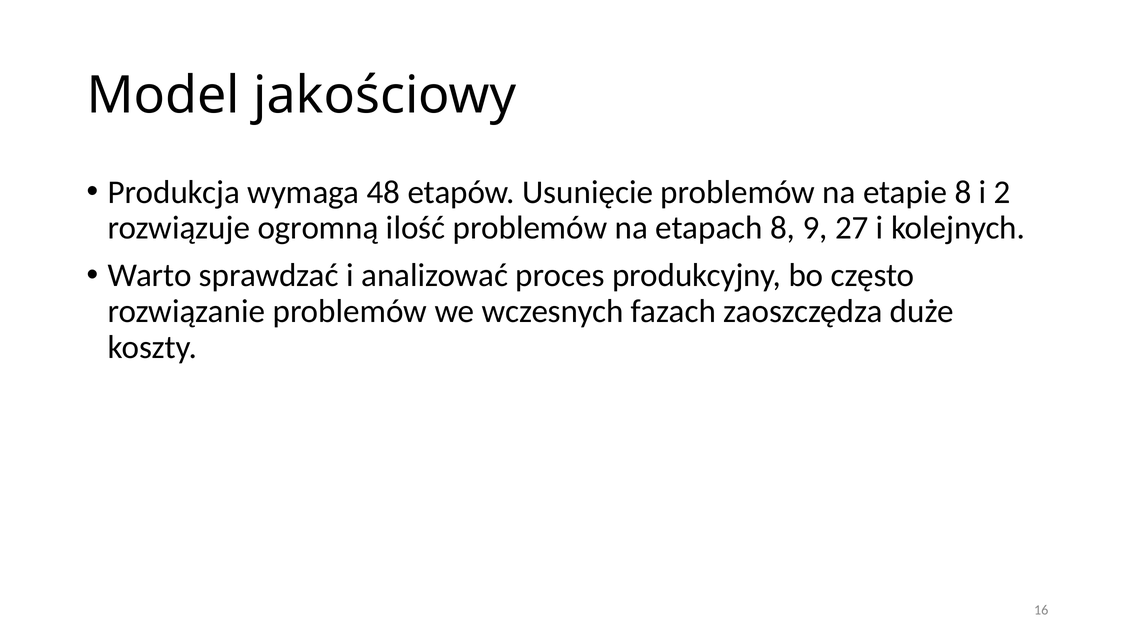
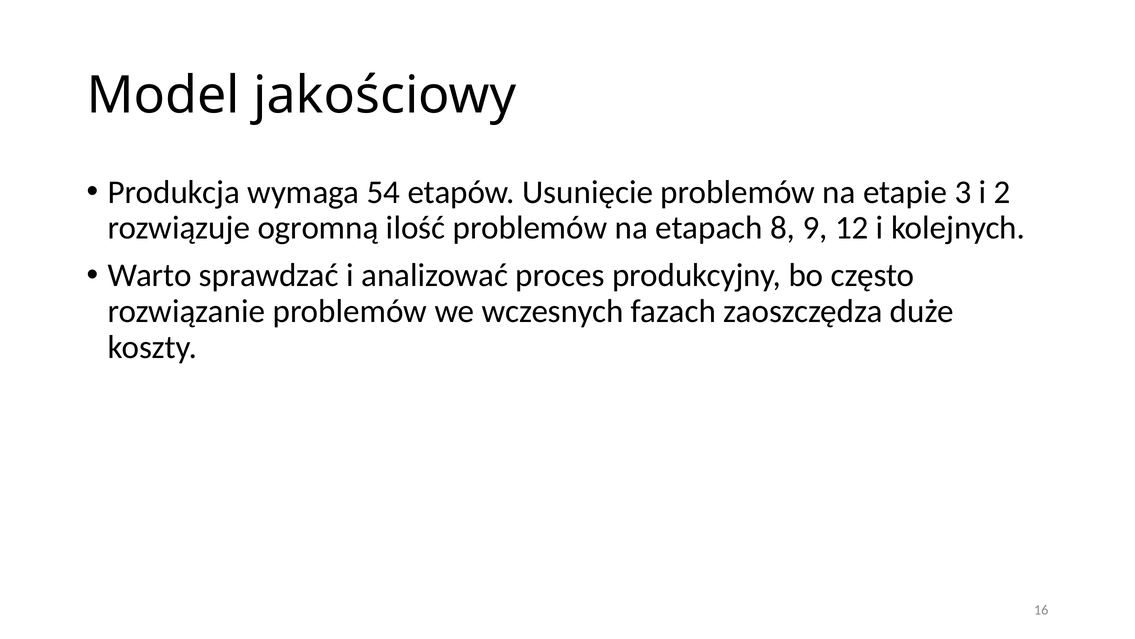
48: 48 -> 54 (383, 192)
etapie 8: 8 -> 3 (963, 192)
27: 27 -> 12 (852, 228)
